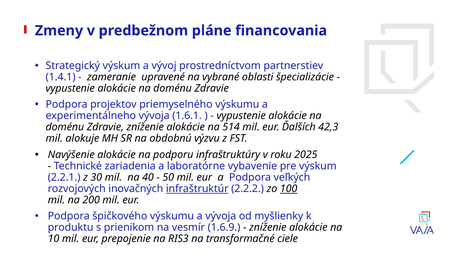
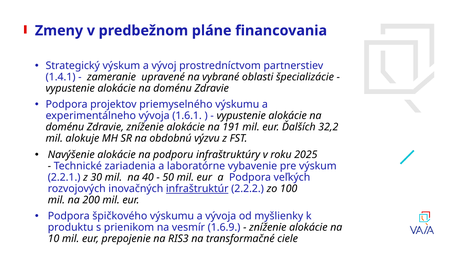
514: 514 -> 191 (231, 127)
42,3: 42,3 -> 32,2 (328, 127)
100 underline: present -> none (289, 188)
